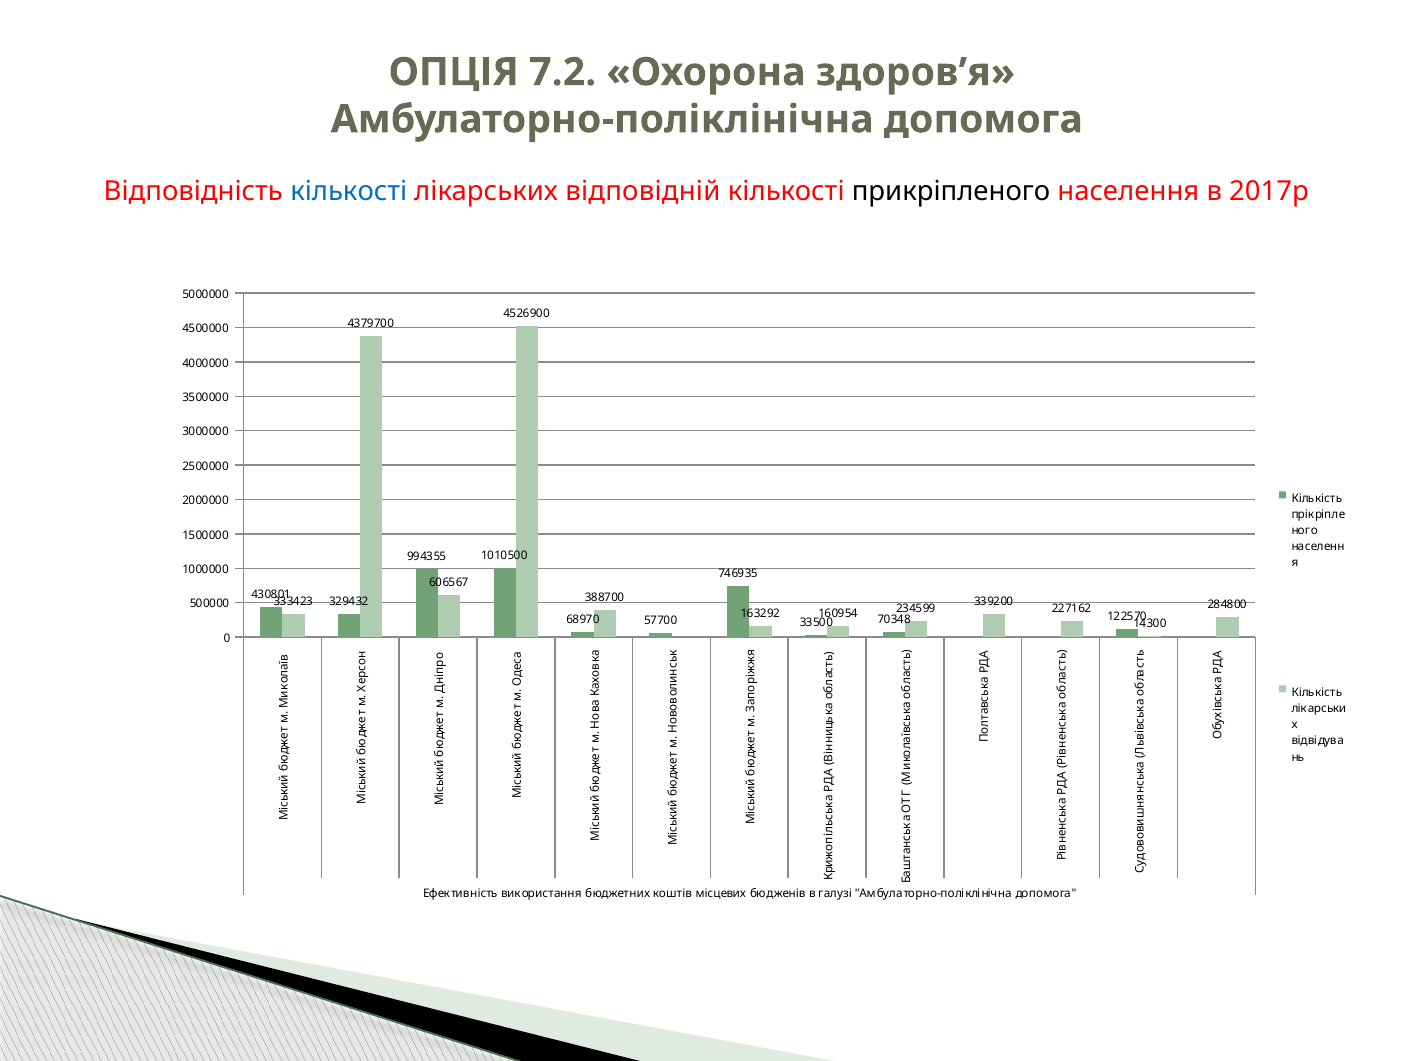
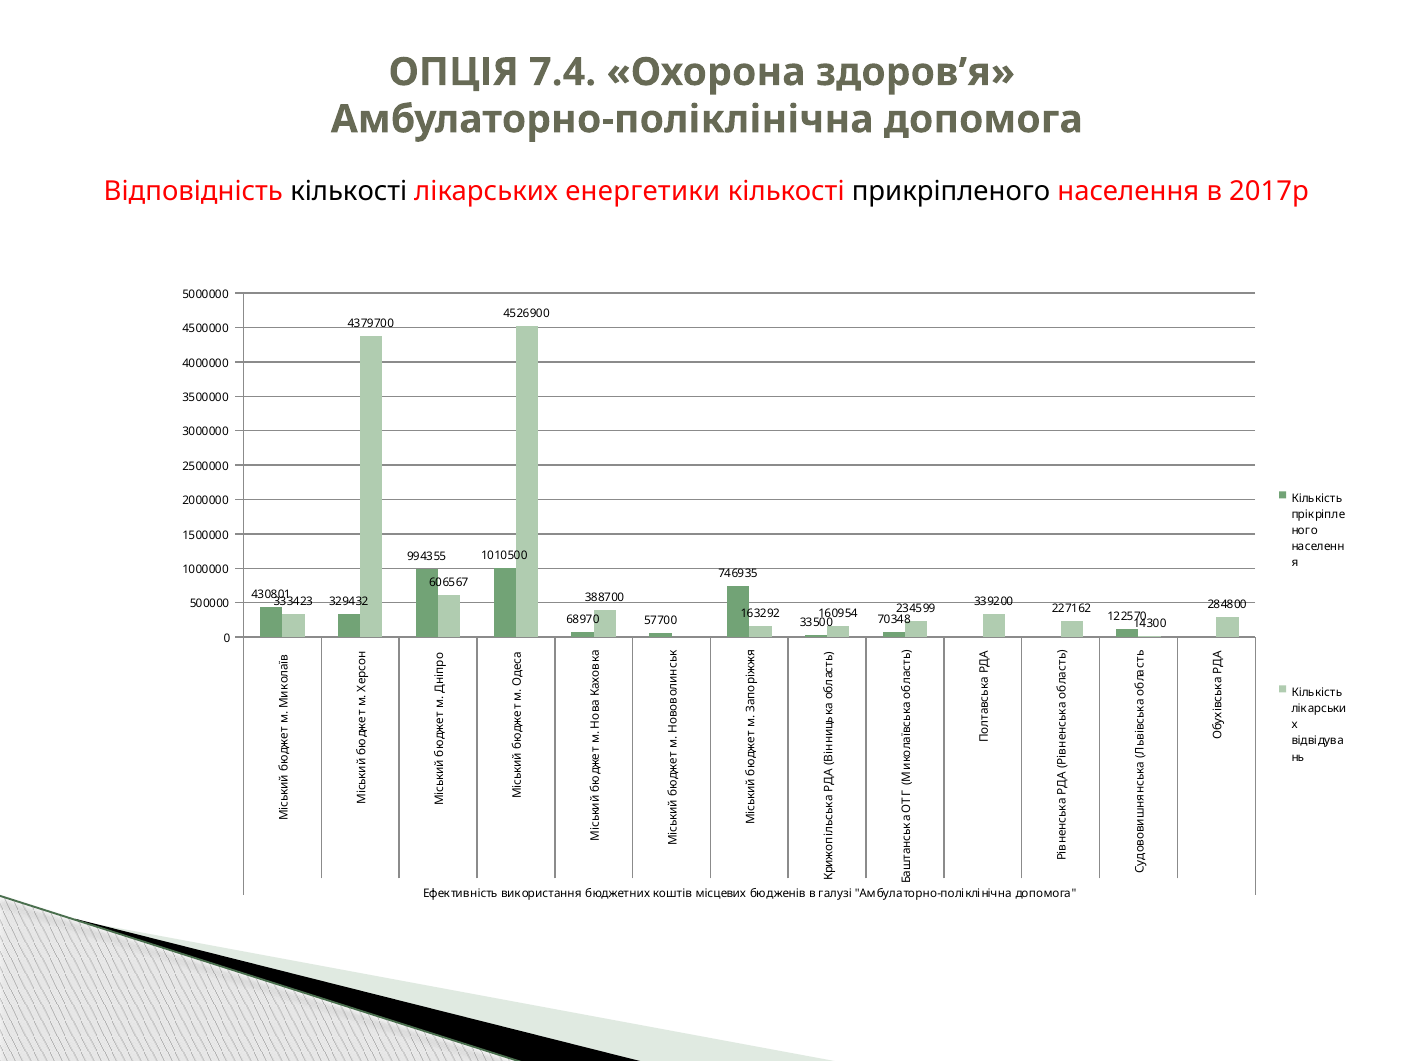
7.2: 7.2 -> 7.4 (563, 72)
кількості colour: blue -> black (349, 191)
відповідній: відповідній -> енергетики (643, 191)
